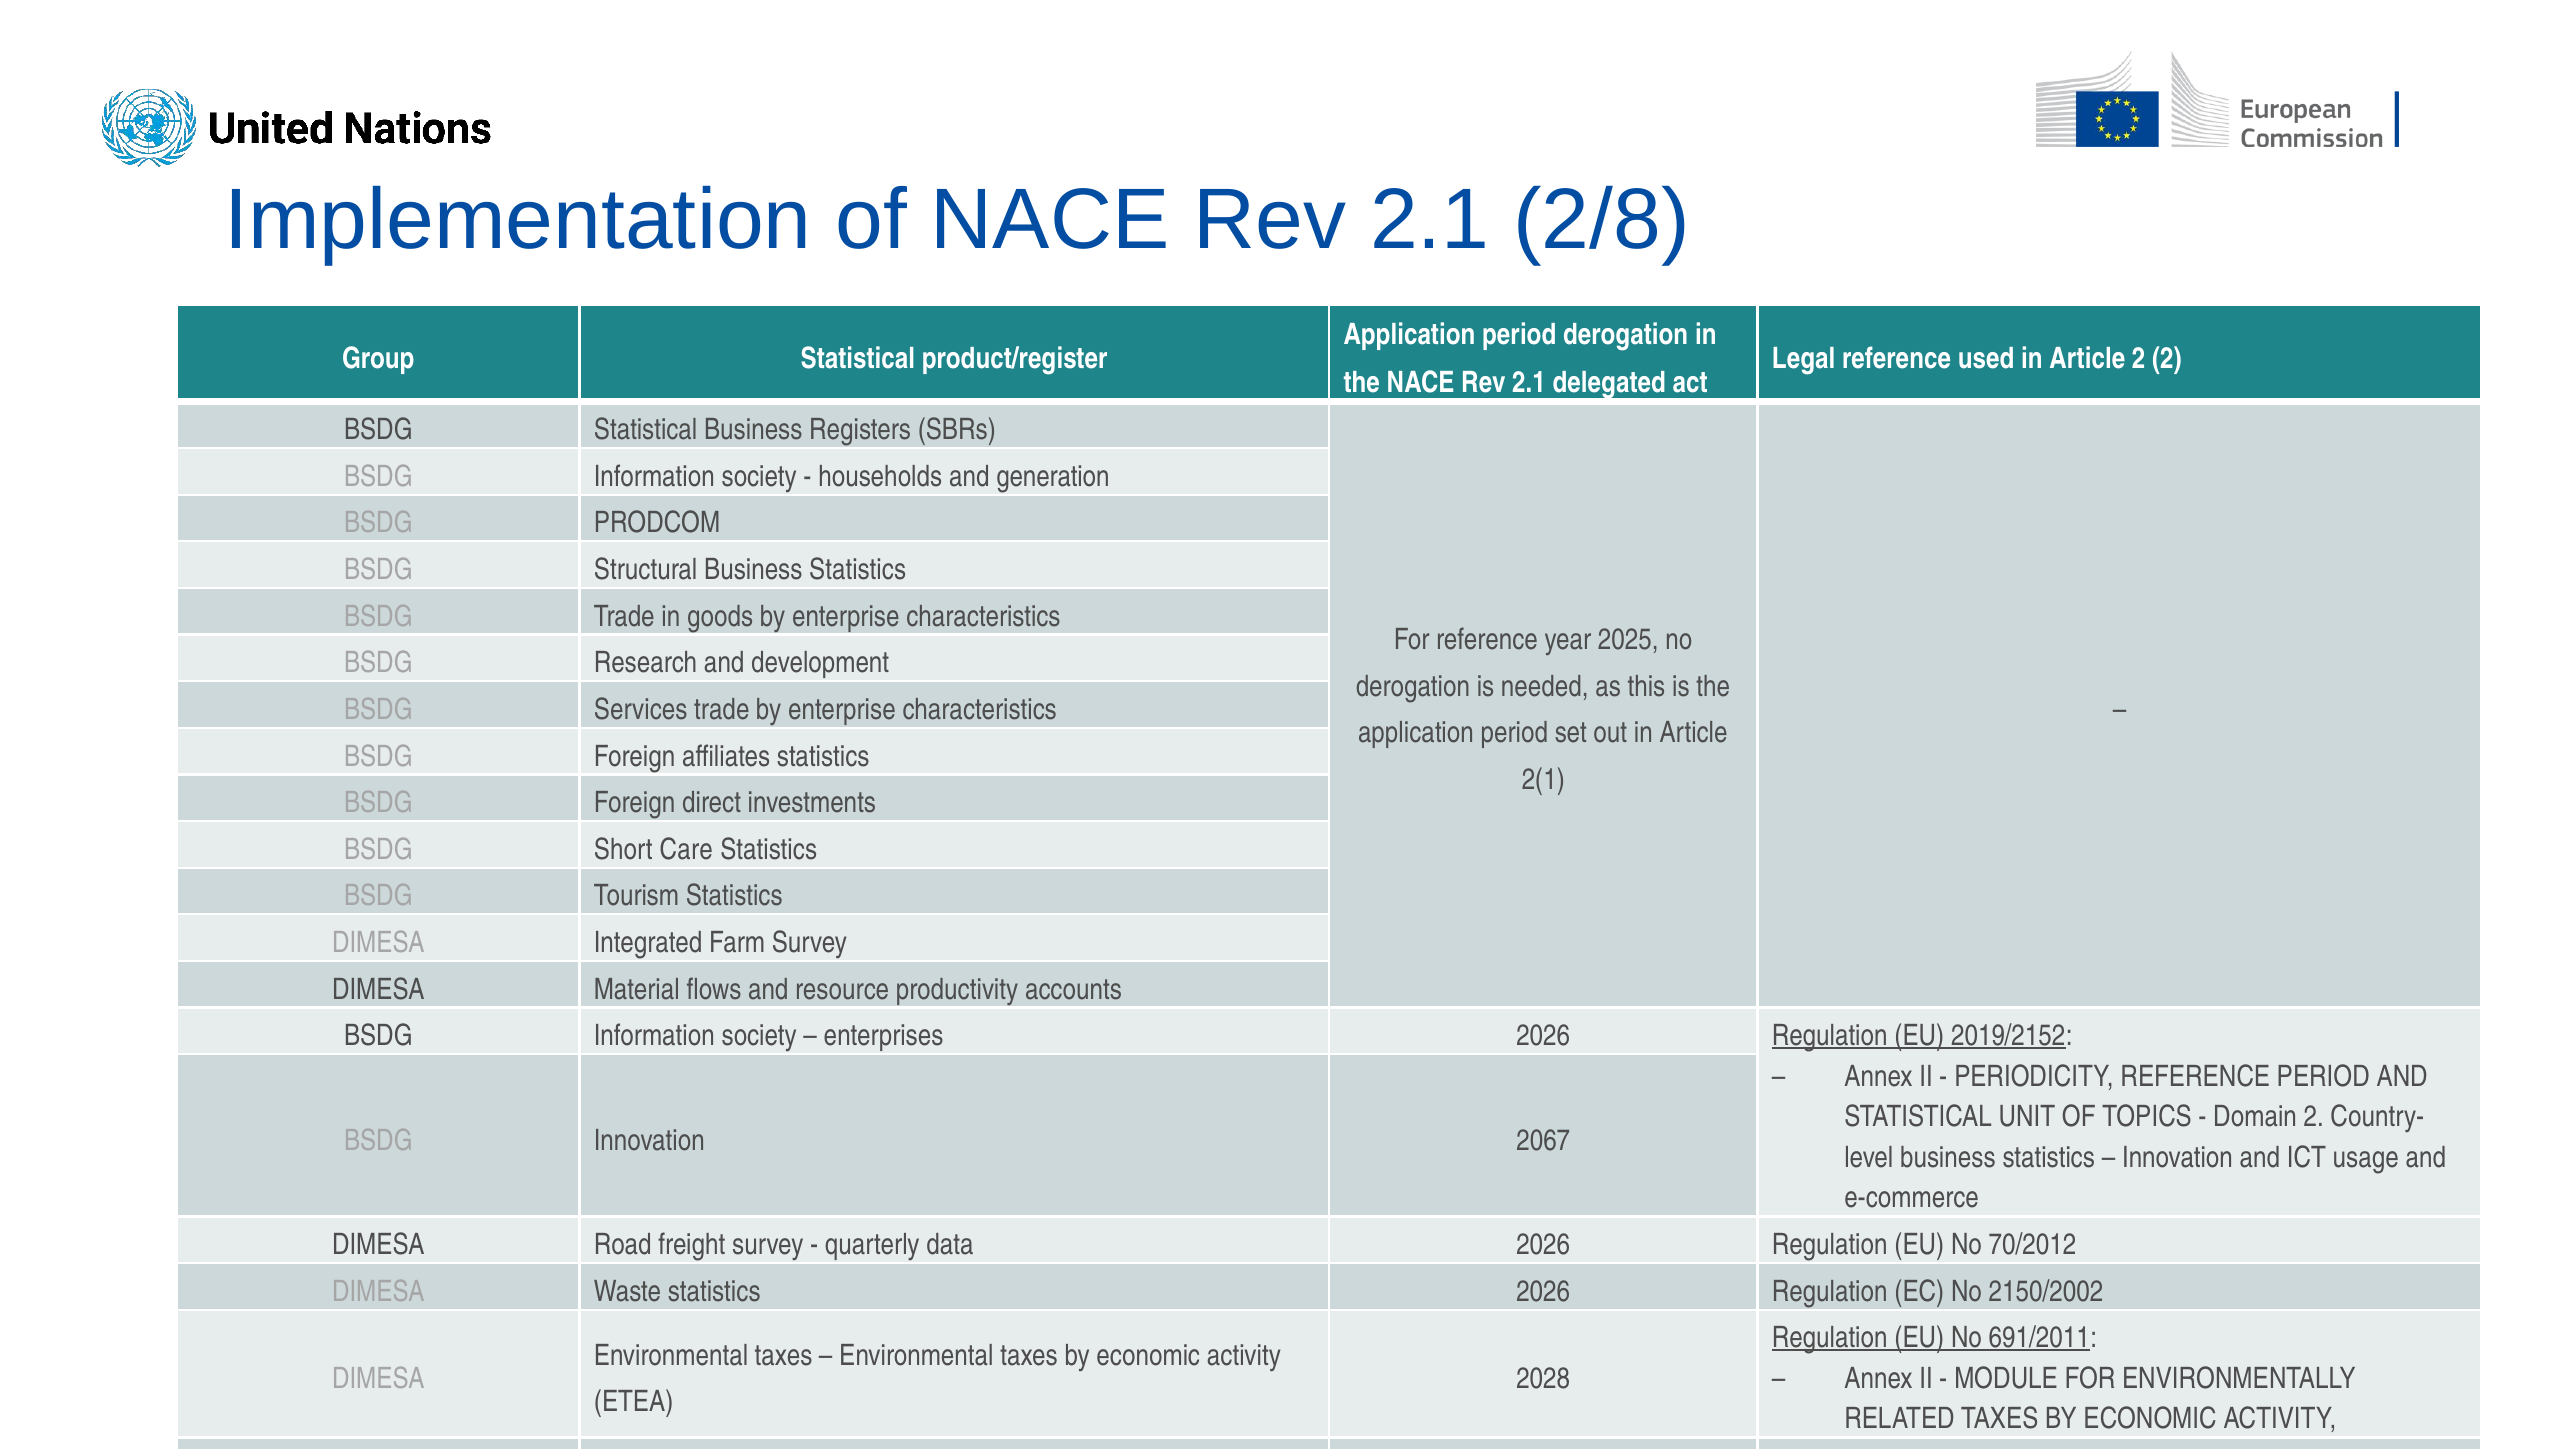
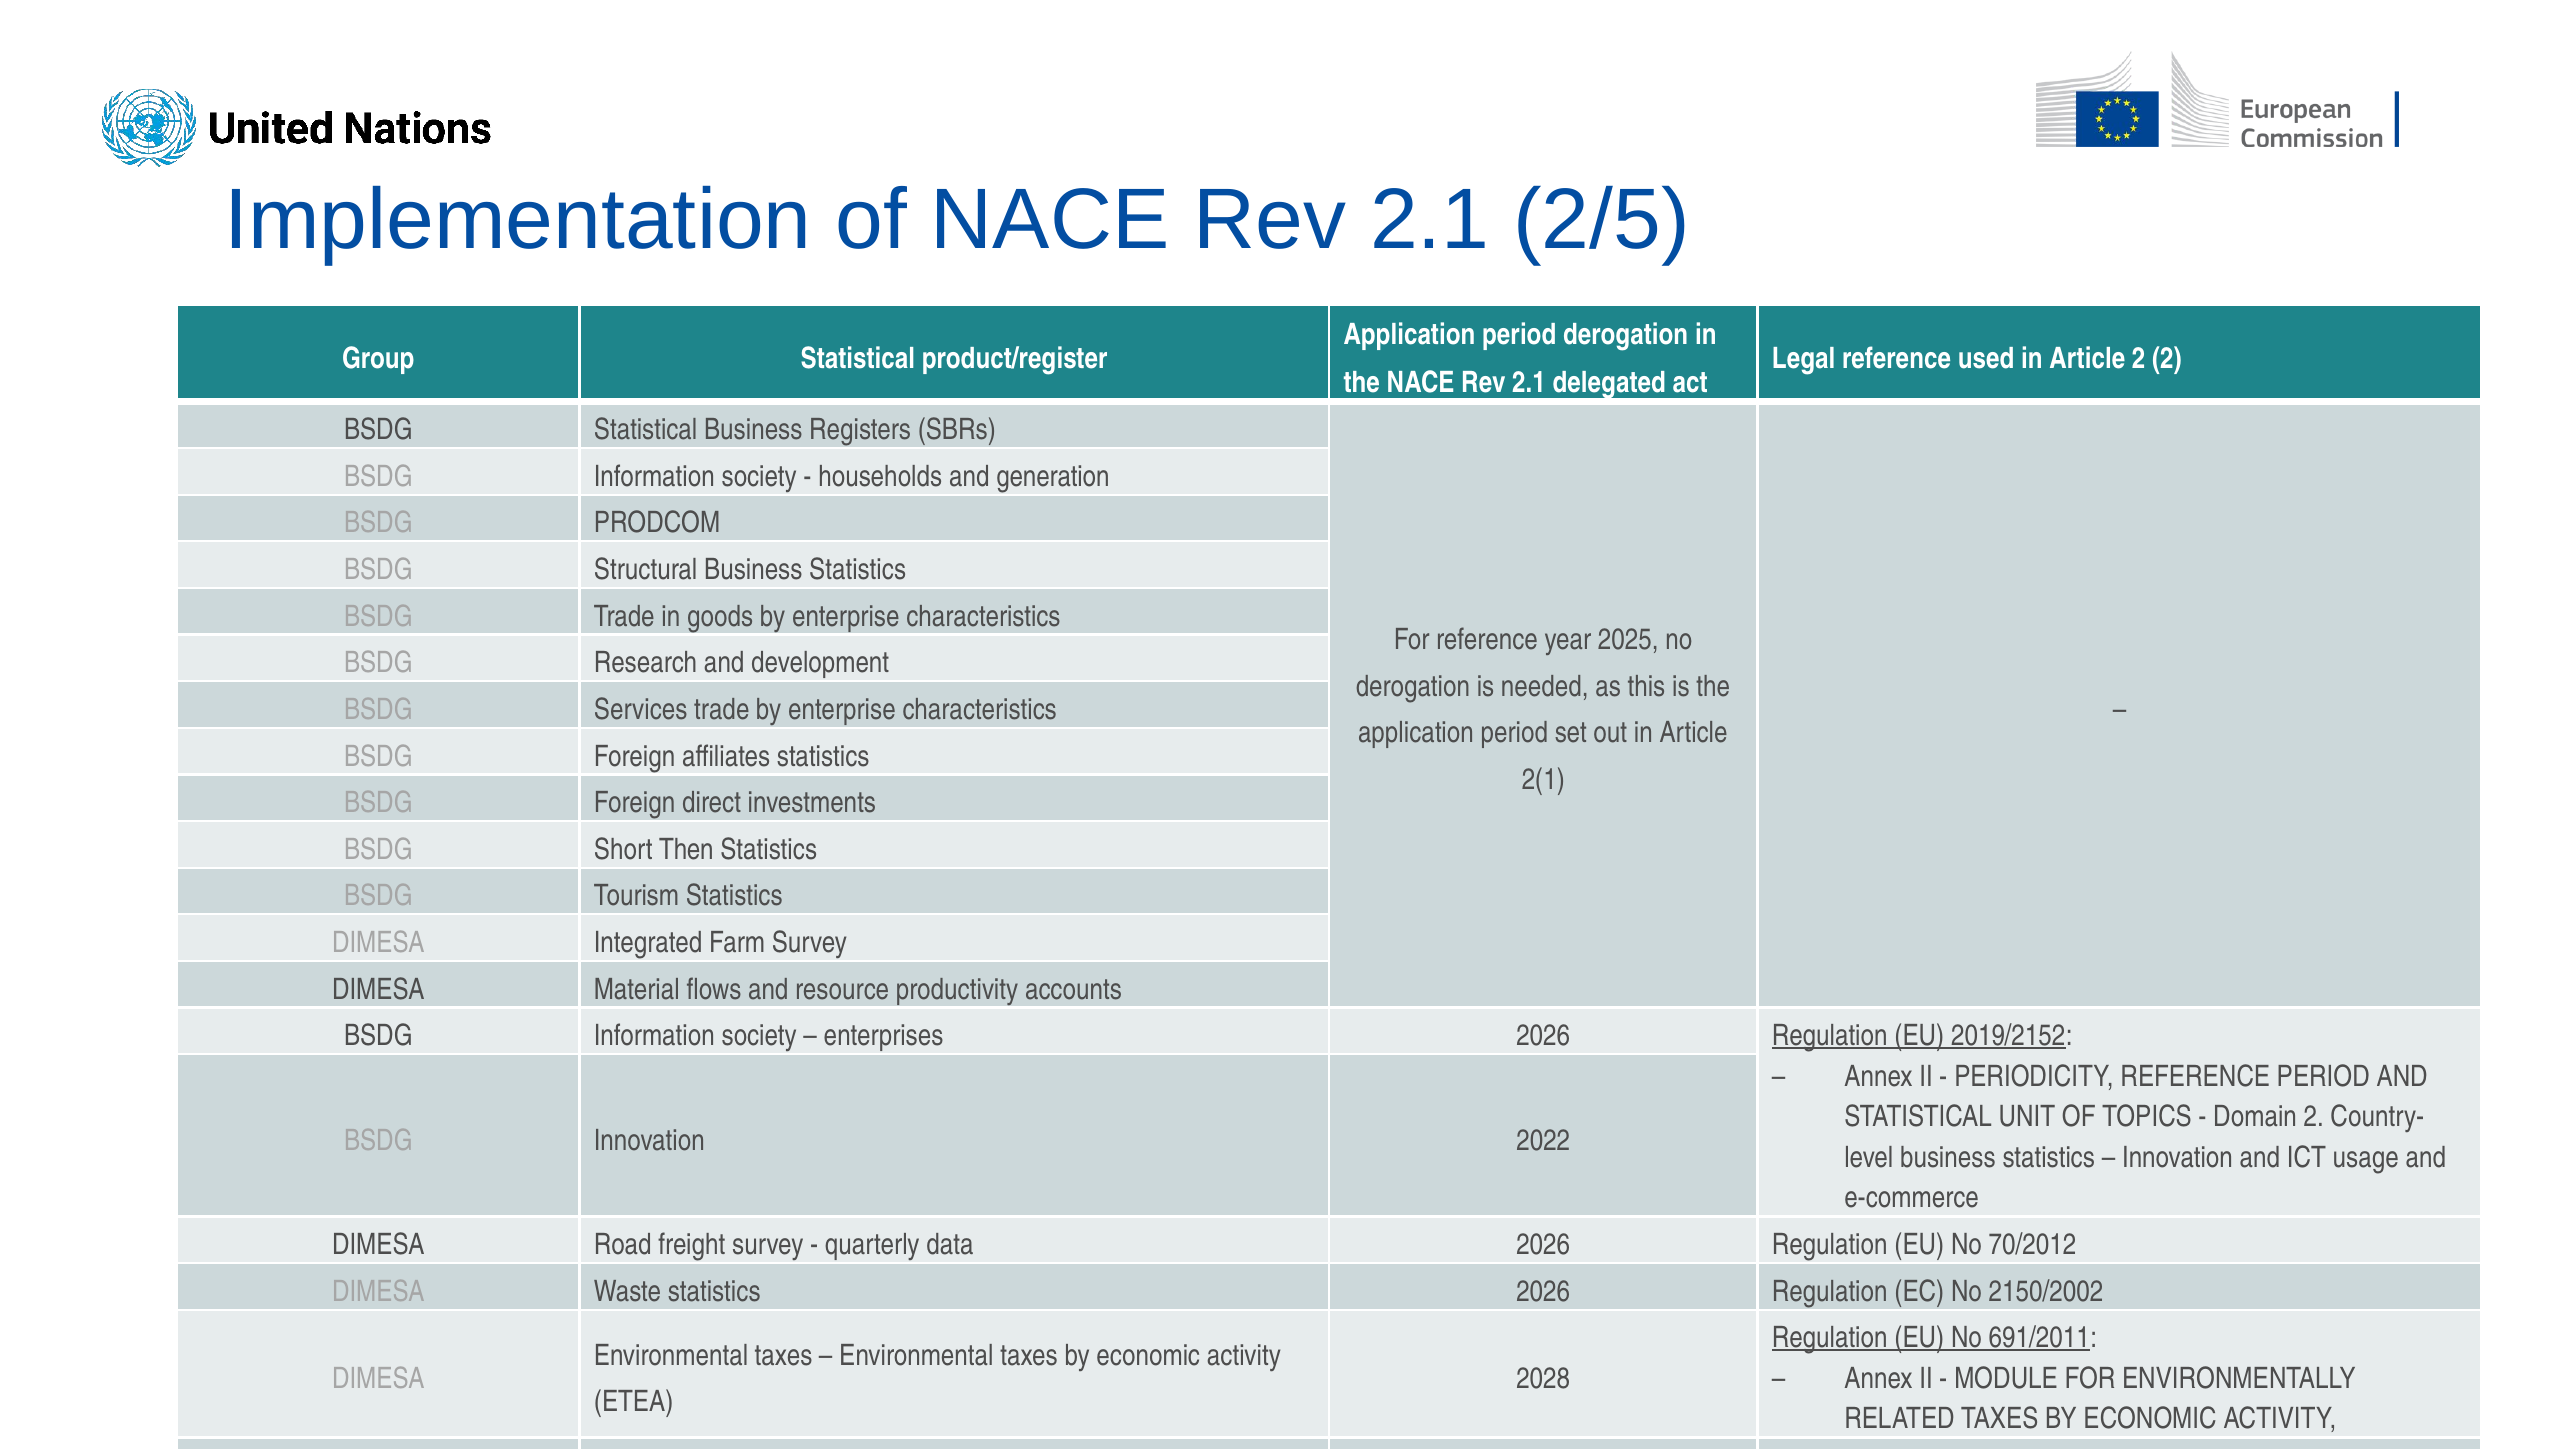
2/8: 2/8 -> 2/5 (1601, 220)
Care: Care -> Then (686, 850)
2067: 2067 -> 2022 (1543, 1140)
